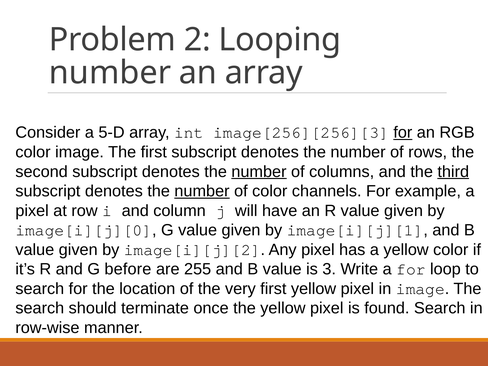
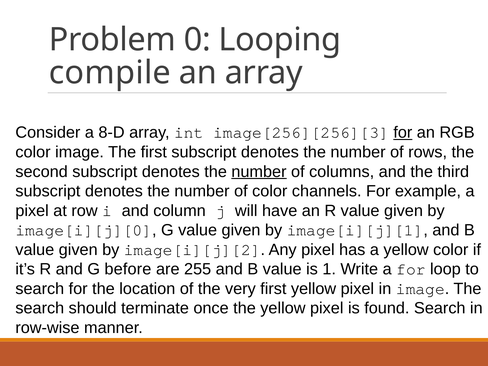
2: 2 -> 0 (197, 40)
number: number -> compile (110, 73)
5-D: 5-D -> 8-D (112, 133)
third underline: present -> none (453, 172)
number underline: present -> none (202, 191)
3: 3 -> 1 (329, 269)
